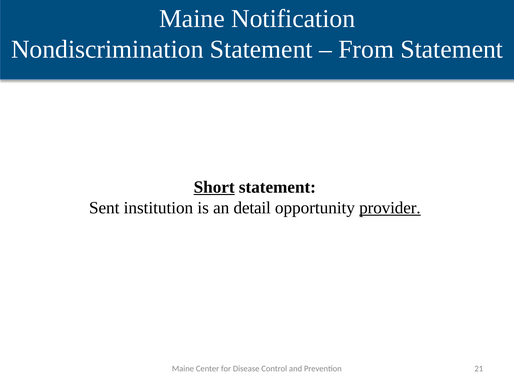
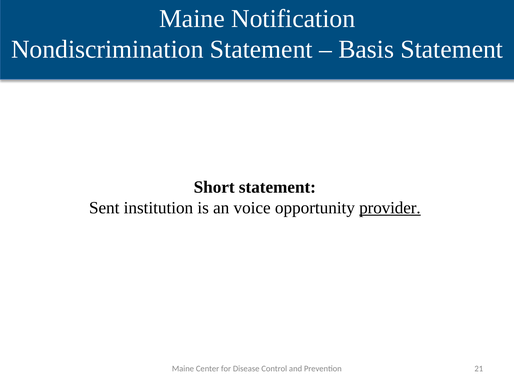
From: From -> Basis (366, 49)
Short underline: present -> none (214, 187)
detail: detail -> voice (252, 207)
